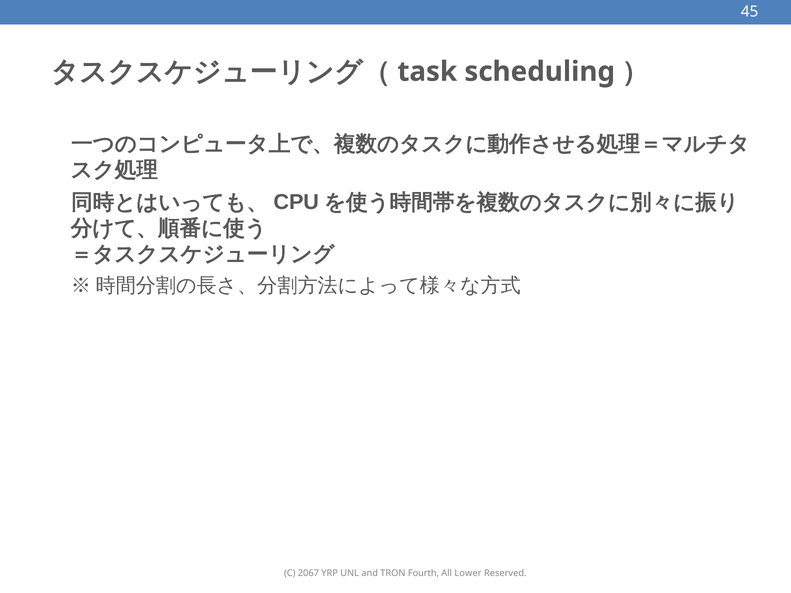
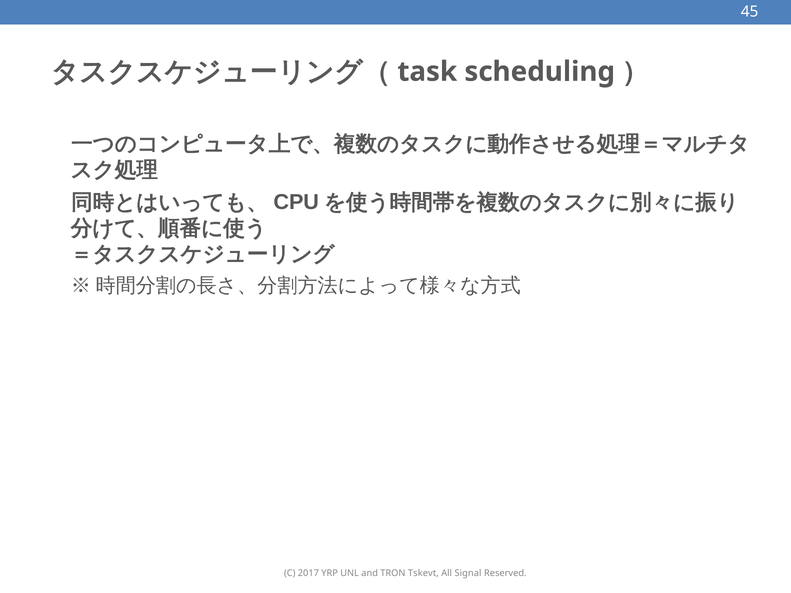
2067: 2067 -> 2017 (308, 573)
Fourth: Fourth -> Tskevt (423, 573)
Lower: Lower -> Signal (468, 573)
